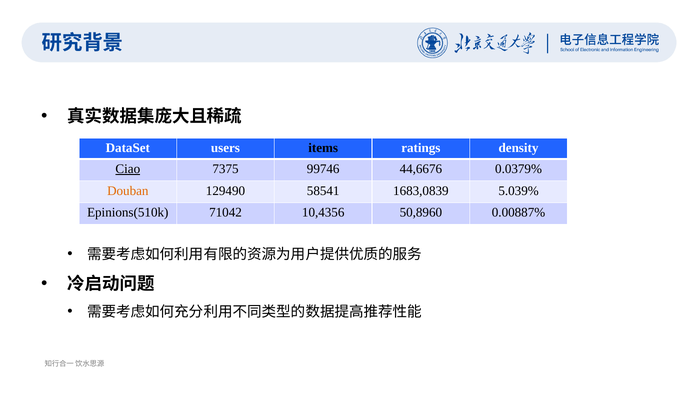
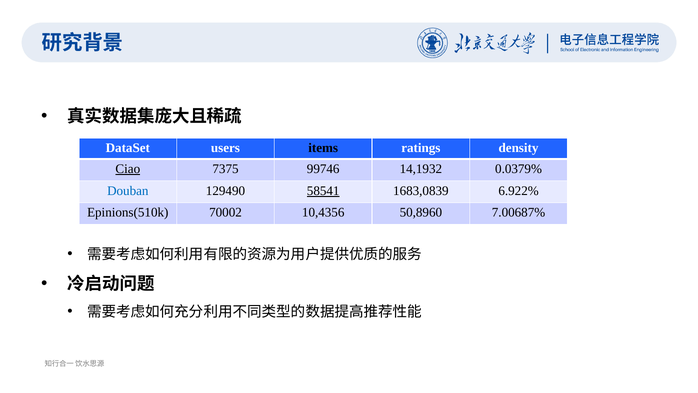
44,6676: 44,6676 -> 14,1932 (421, 169)
Douban colour: orange -> blue (128, 191)
58541 underline: none -> present (323, 191)
5.039%: 5.039% -> 6.922% (519, 191)
71042: 71042 -> 70002 (225, 212)
0.00887%: 0.00887% -> 7.00687% (519, 212)
